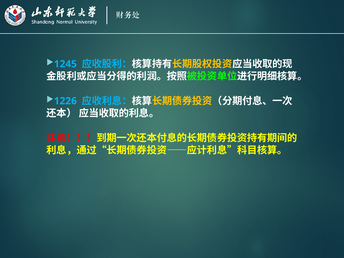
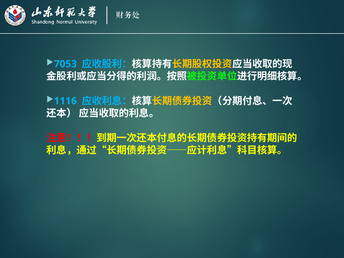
1245: 1245 -> 7053 (65, 64)
1226: 1226 -> 1116 (65, 101)
